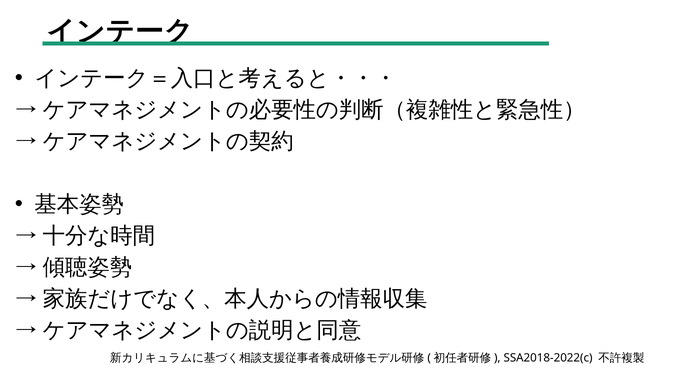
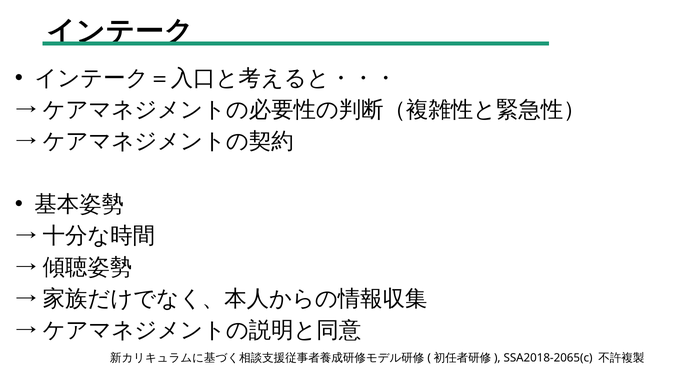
SSA2018-2022(c: SSA2018-2022(c -> SSA2018-2065(c (548, 358)
